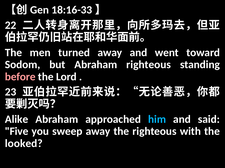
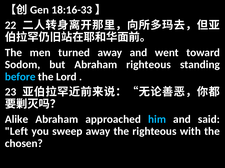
before colour: pink -> light blue (20, 77)
Five: Five -> Left (17, 132)
looked: looked -> chosen (24, 144)
